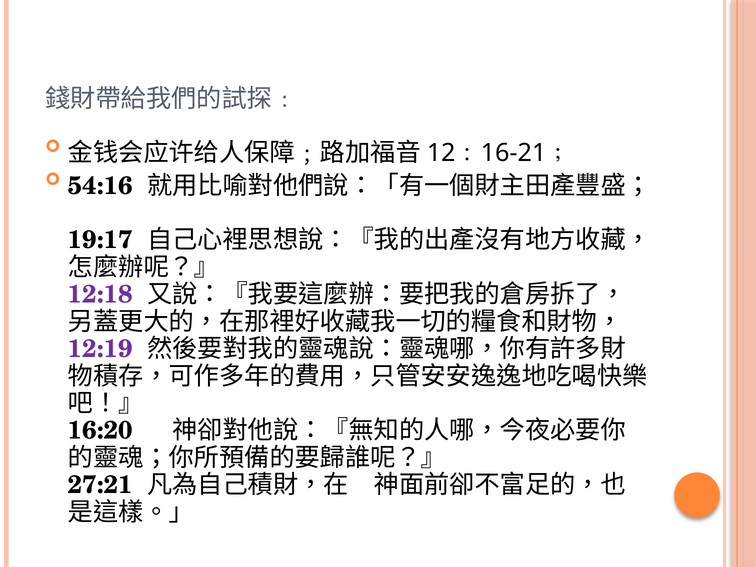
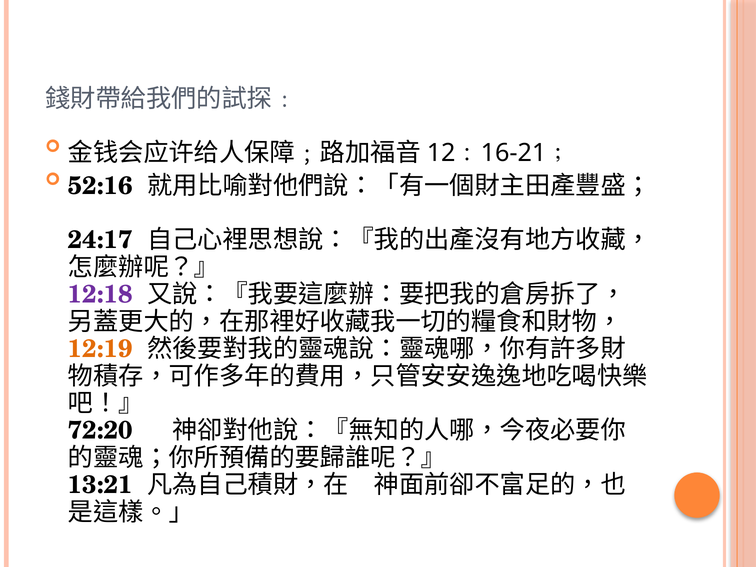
54:16: 54:16 -> 52:16 (100, 186)
19:17: 19:17 -> 24:17 (100, 240)
12:19 colour: purple -> orange (100, 349)
16:20: 16:20 -> 72:20 (100, 431)
27:21: 27:21 -> 13:21 (100, 485)
